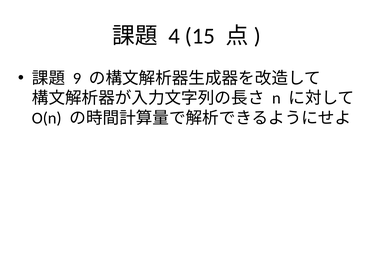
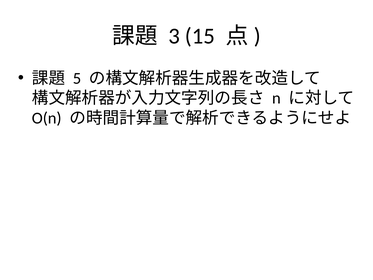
4: 4 -> 3 (174, 36)
9: 9 -> 5 (77, 78)
